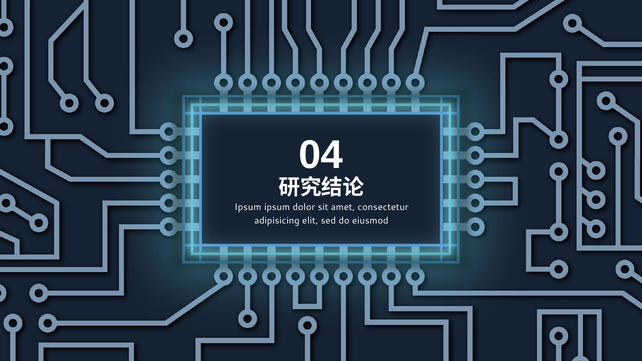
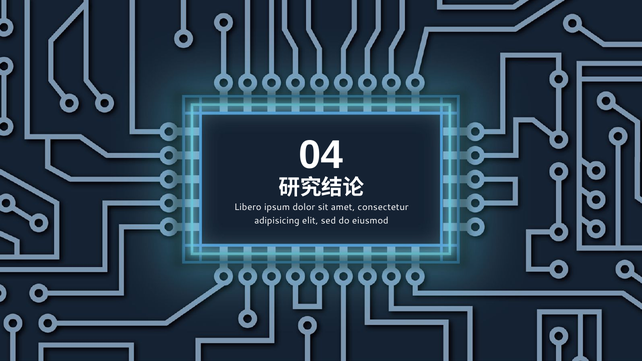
Ipsum: Ipsum -> Libero (248, 207)
